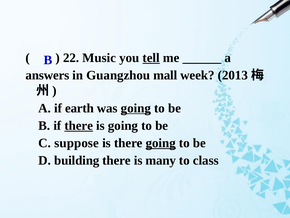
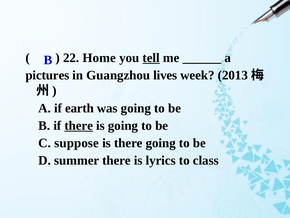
Music: Music -> Home (99, 58)
answers: answers -> pictures (47, 75)
mall: mall -> lives (165, 75)
going underline: present -> none (136, 108)
going underline: present -> none (161, 143)
building: building -> summer (77, 160)
many: many -> lyrics (161, 160)
